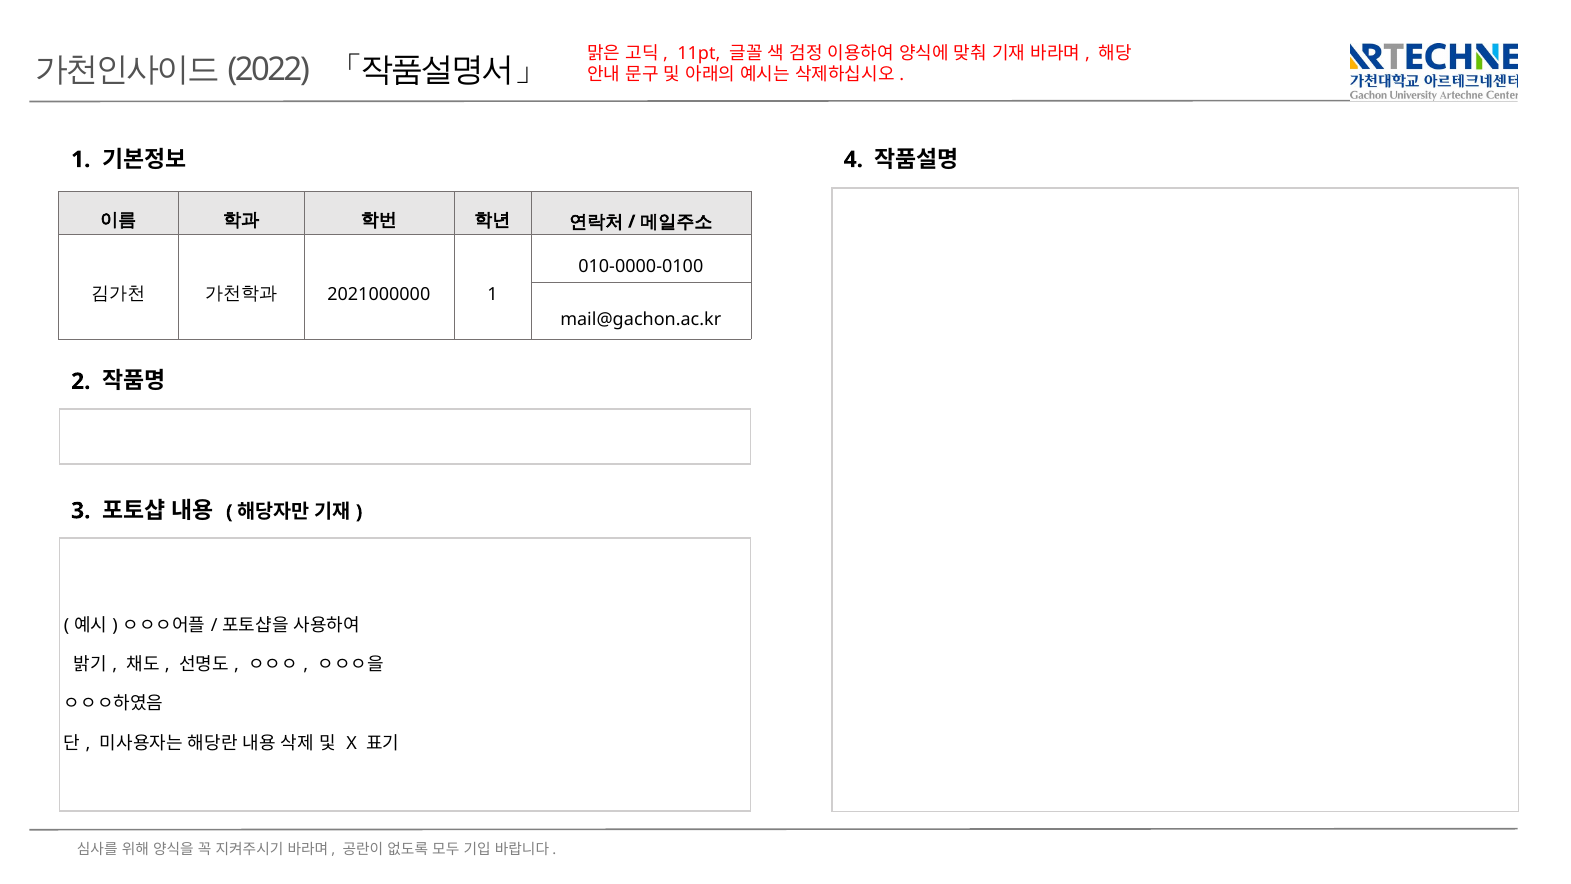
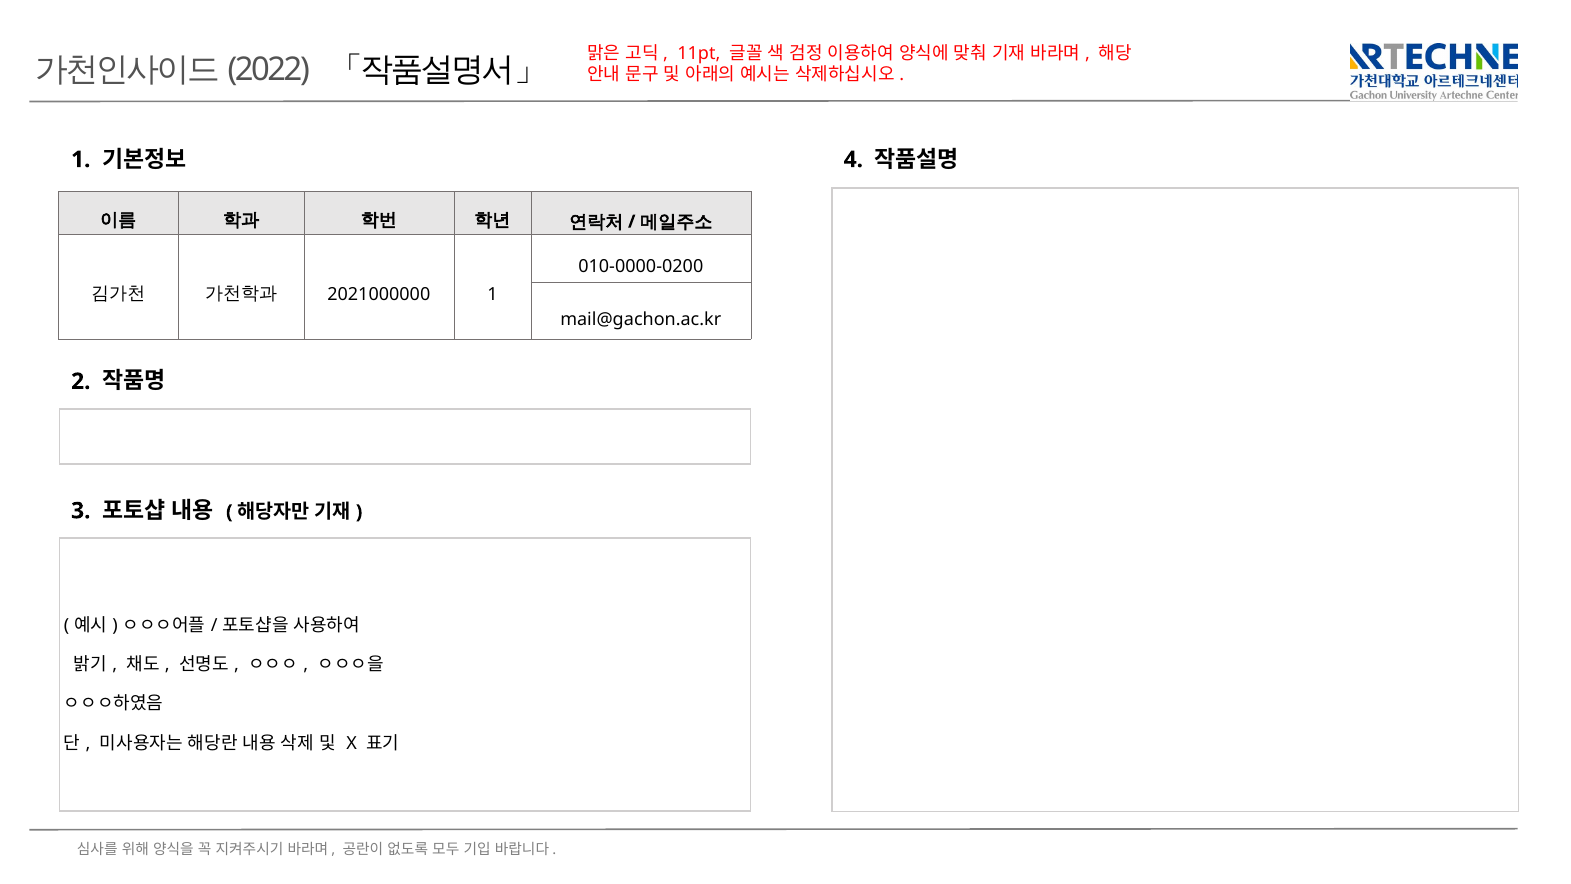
010-0000-0100: 010-0000-0100 -> 010-0000-0200 (641, 267)
